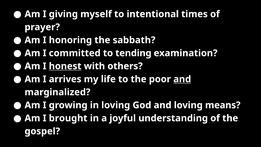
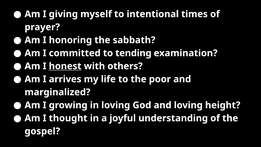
and underline: present -> none (182, 79)
means: means -> height (223, 105)
brought: brought -> thought (68, 118)
